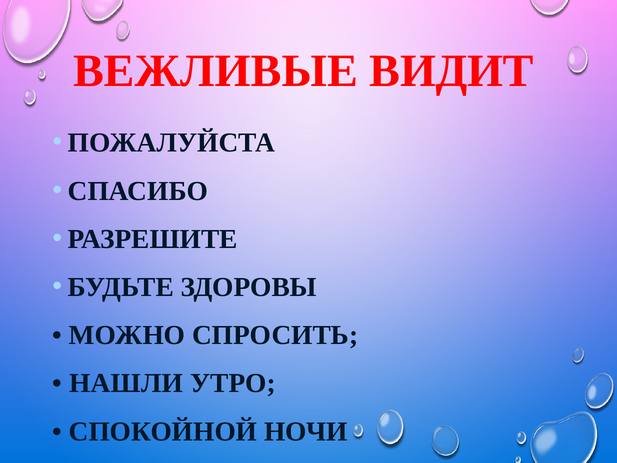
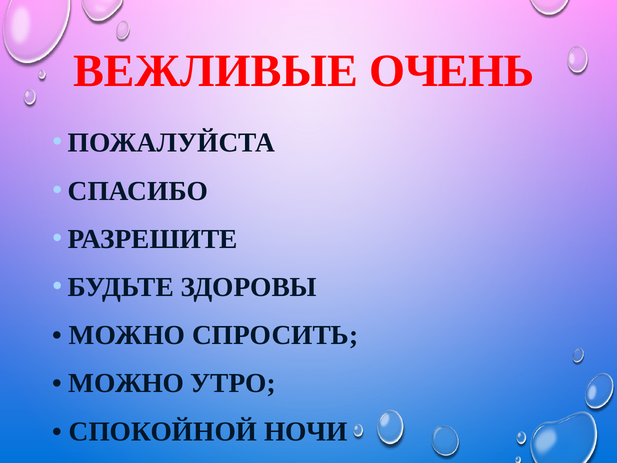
ВИДИТ: ВИДИТ -> ОЧЕНЬ (452, 71)
НАШЛИ: НАШЛИ -> МОЖНО (126, 383)
